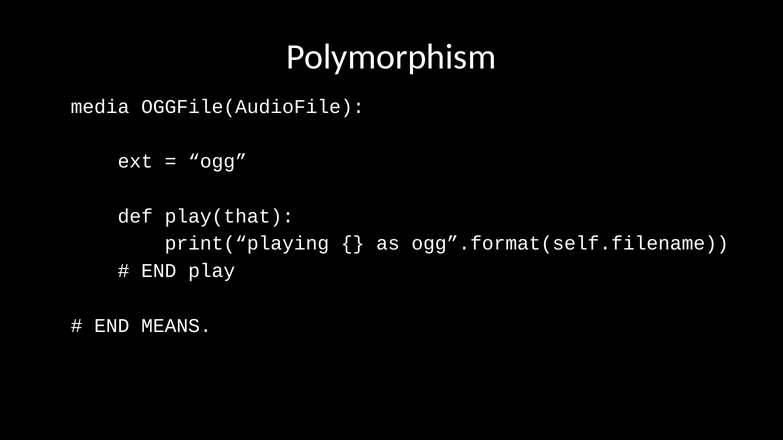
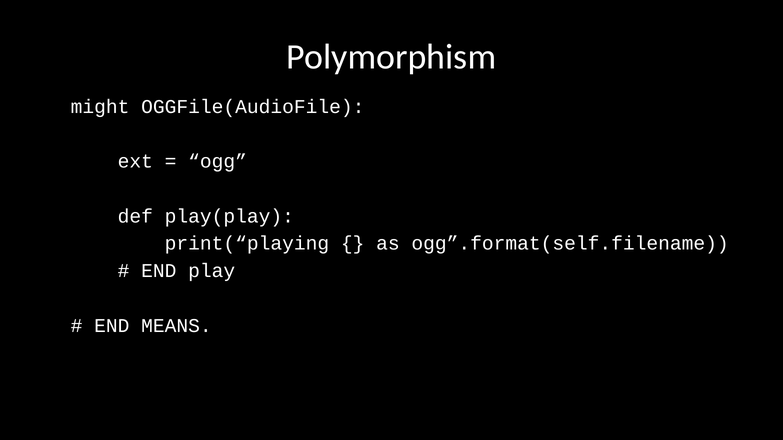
media: media -> might (100, 107)
play(that: play(that -> play(play (229, 216)
